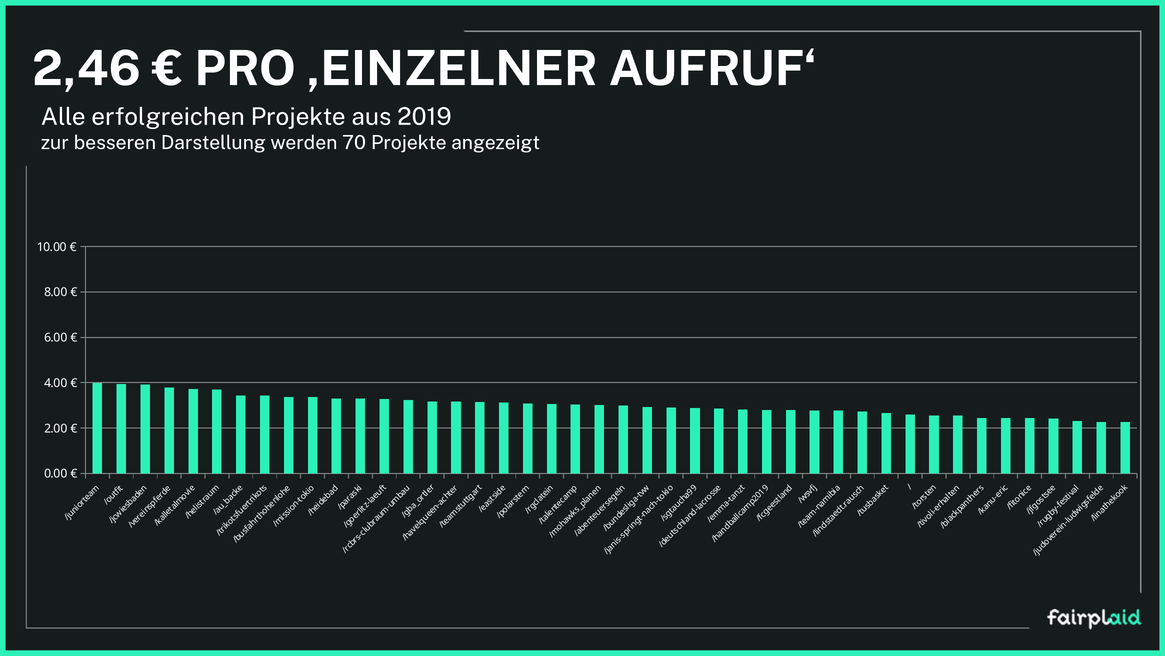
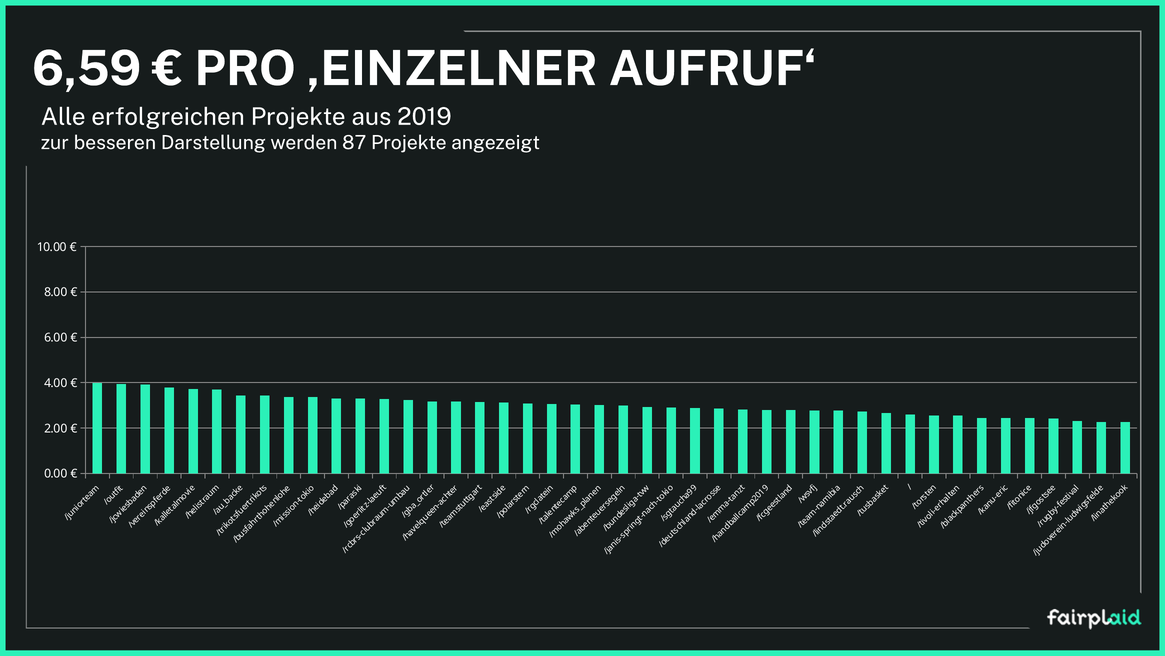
2,46: 2,46 -> 6,59 (87, 69)
70: 70 -> 87 (354, 143)
